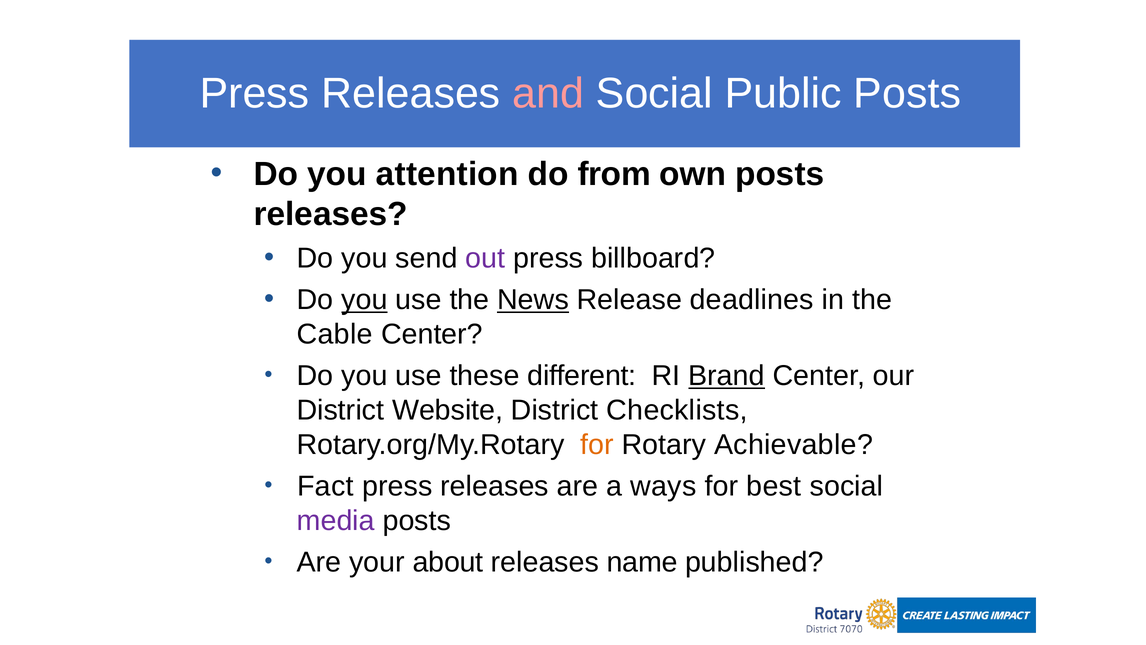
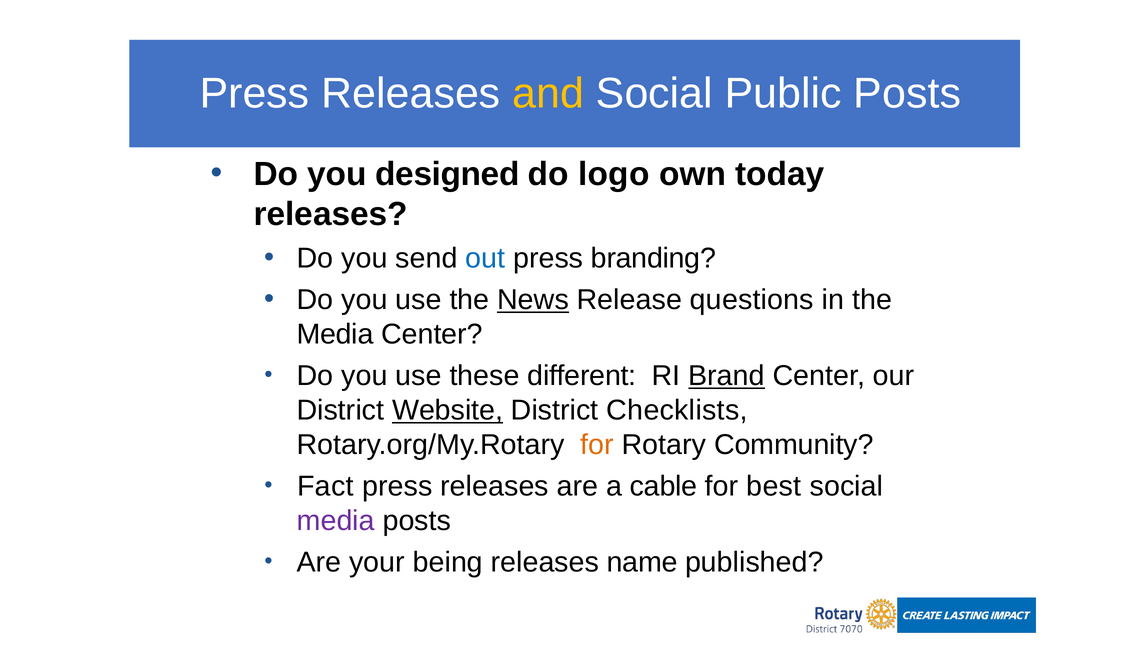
and colour: pink -> yellow (548, 93)
attention: attention -> designed (447, 174)
from: from -> logo (614, 174)
own posts: posts -> today (780, 174)
out colour: purple -> blue (485, 258)
billboard: billboard -> branding (653, 258)
you underline: present -> none (364, 300)
deadlines: deadlines -> questions (752, 300)
Cable: Cable -> Media (335, 334)
Website underline: none -> present (448, 410)
Achievable: Achievable -> Community (794, 445)
ways: ways -> cable (664, 486)
about: about -> being (448, 562)
